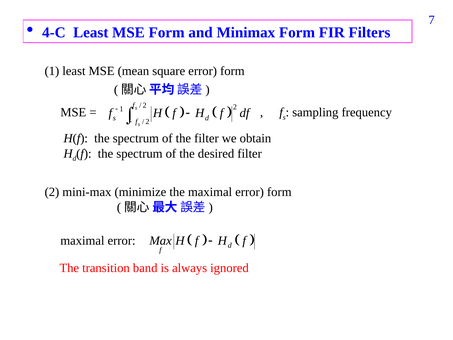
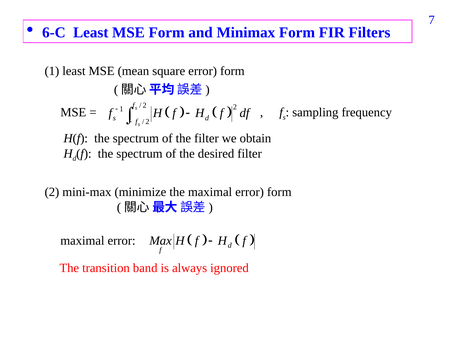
4-C: 4-C -> 6-C (54, 32)
